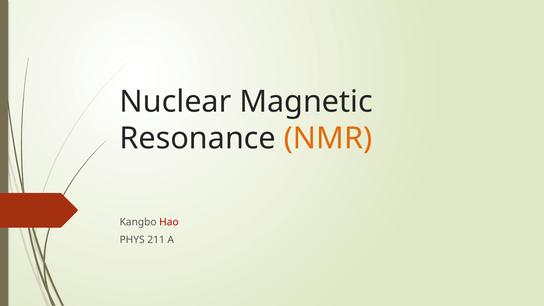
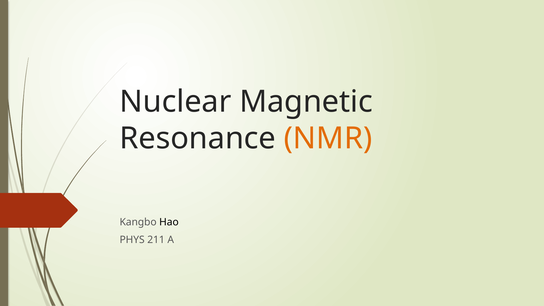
Hao colour: red -> black (169, 222)
